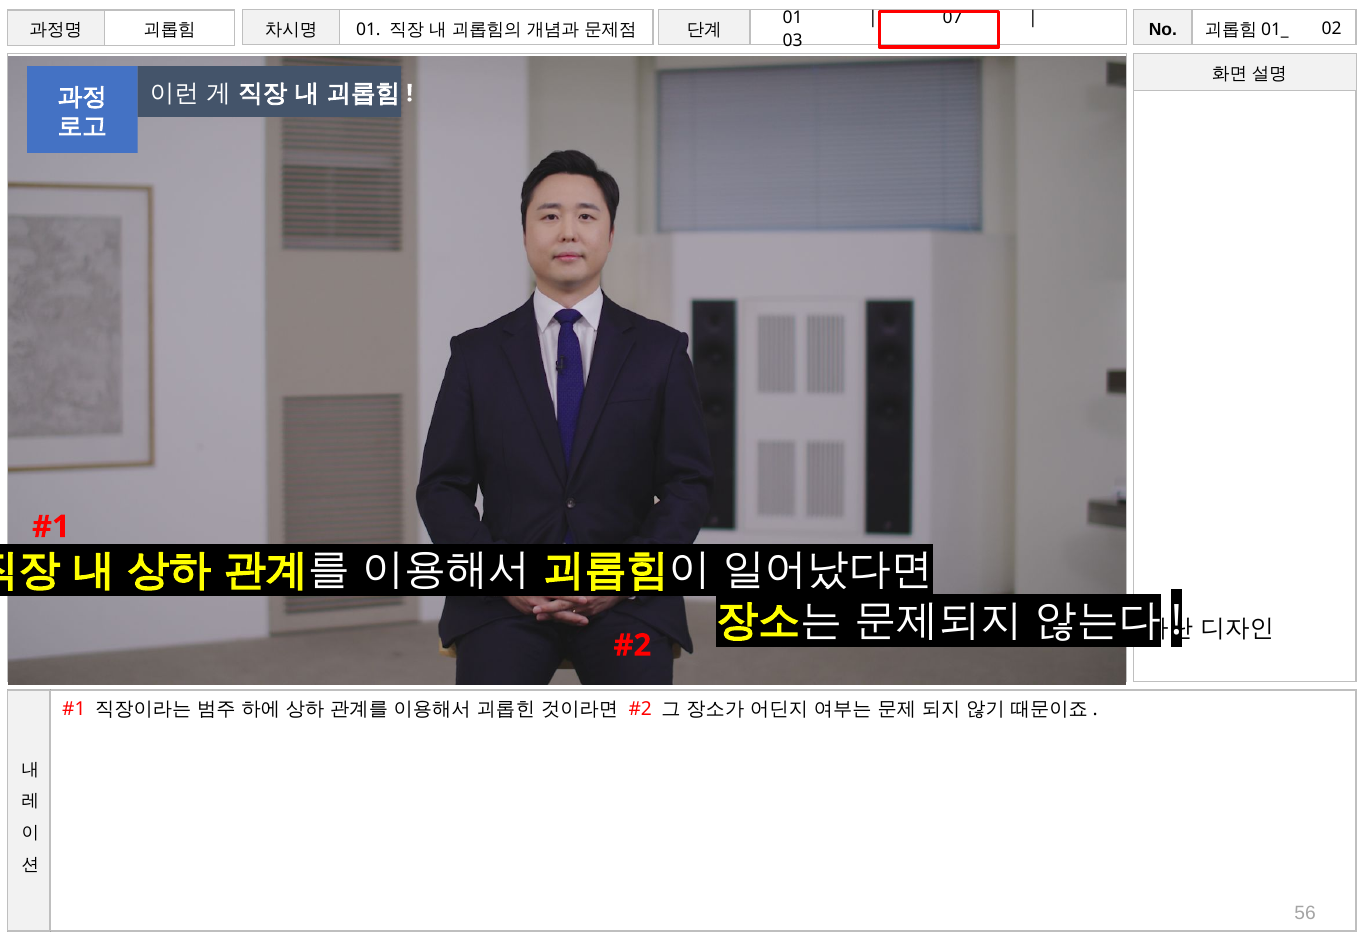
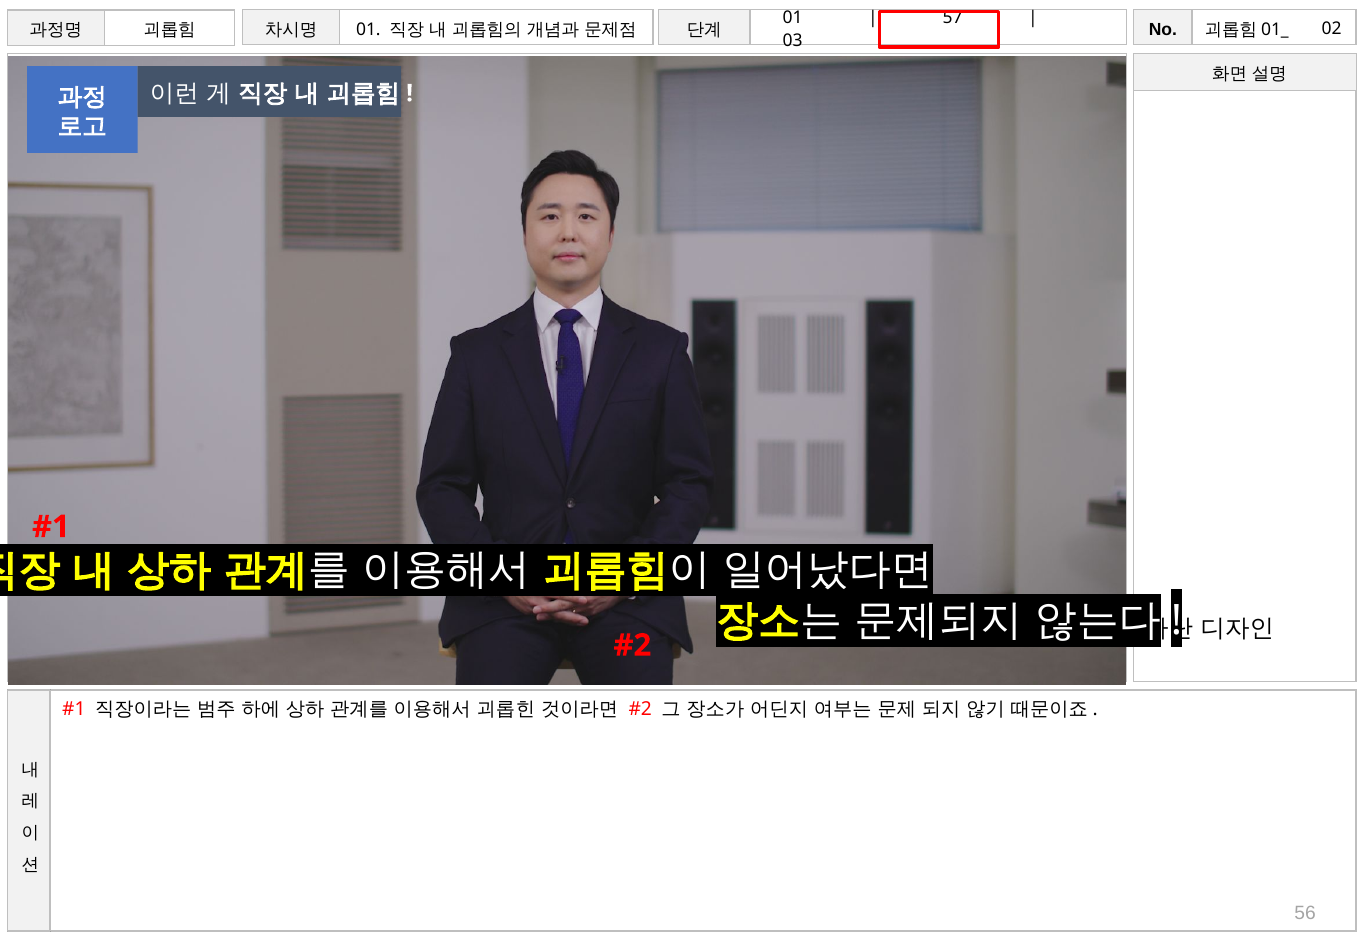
07: 07 -> 57 (953, 18)
